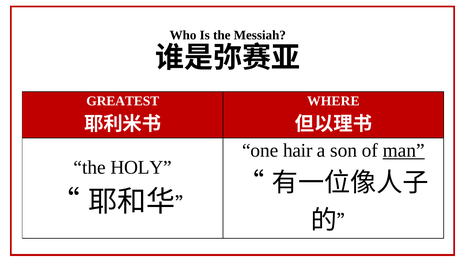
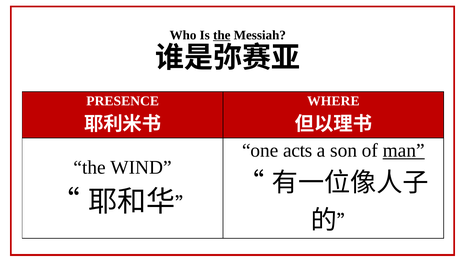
the underline: none -> present (222, 35)
GREATEST: GREATEST -> PRESENCE (123, 101)
hair: hair -> acts (298, 151)
HOLY: HOLY -> WIND (141, 167)
